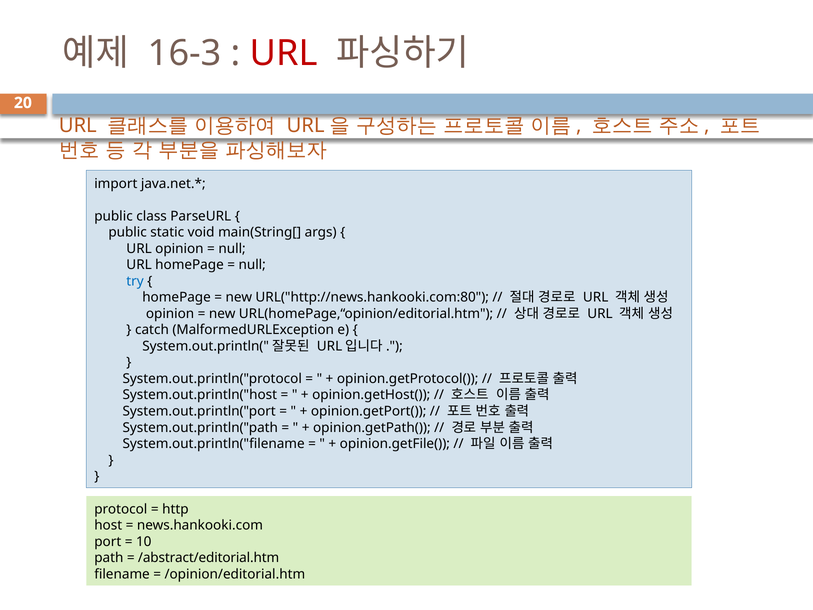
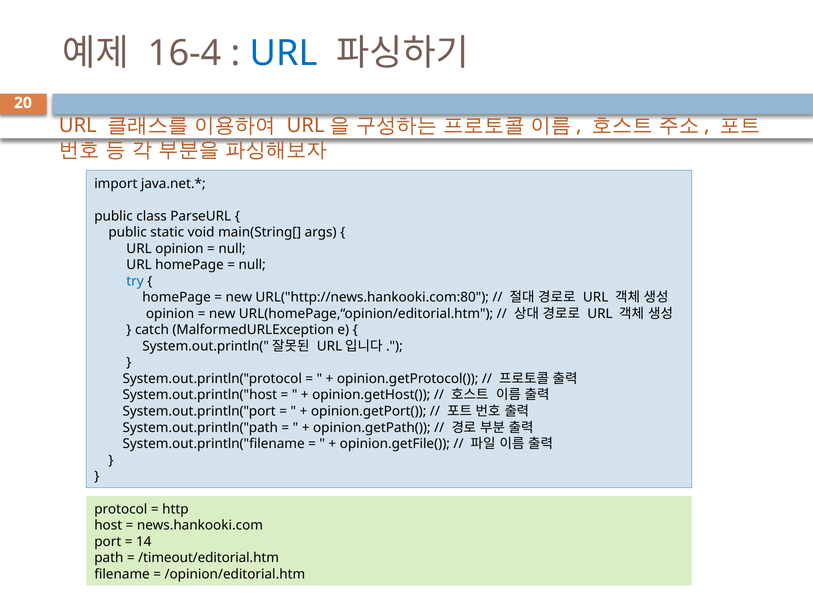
16-3: 16-3 -> 16-4 (185, 53)
URL colour: red -> blue (284, 53)
10: 10 -> 14 (144, 541)
/abstract/editorial.htm: /abstract/editorial.htm -> /timeout/editorial.htm (209, 558)
